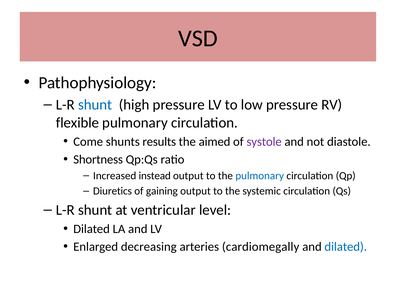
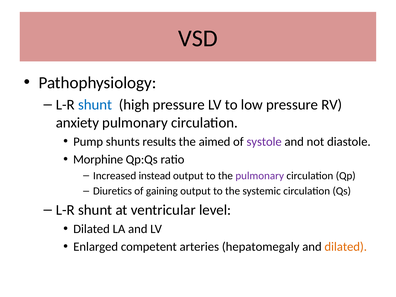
flexible: flexible -> anxiety (77, 123)
Come: Come -> Pump (88, 142)
Shortness: Shortness -> Morphine (98, 159)
pulmonary colour: blue -> purple (260, 176)
decreasing: decreasing -> competent (149, 247)
cardiomegally: cardiomegally -> hepatomegaly (261, 247)
dilated colour: blue -> orange (346, 247)
